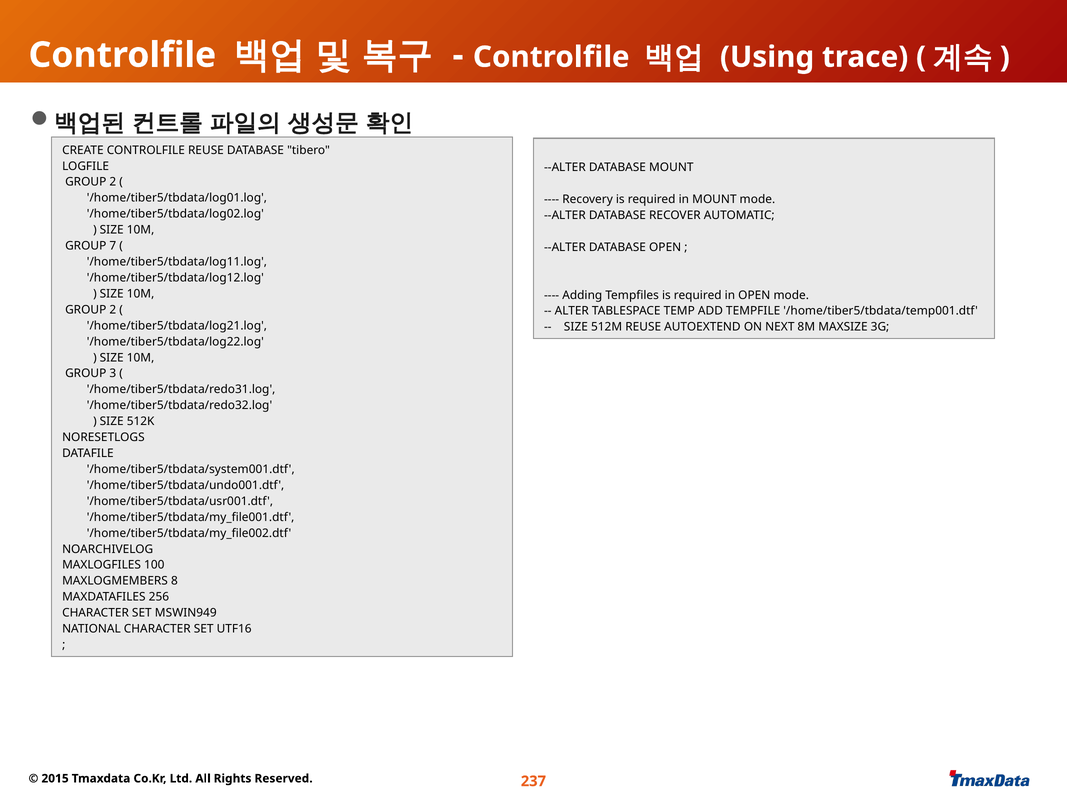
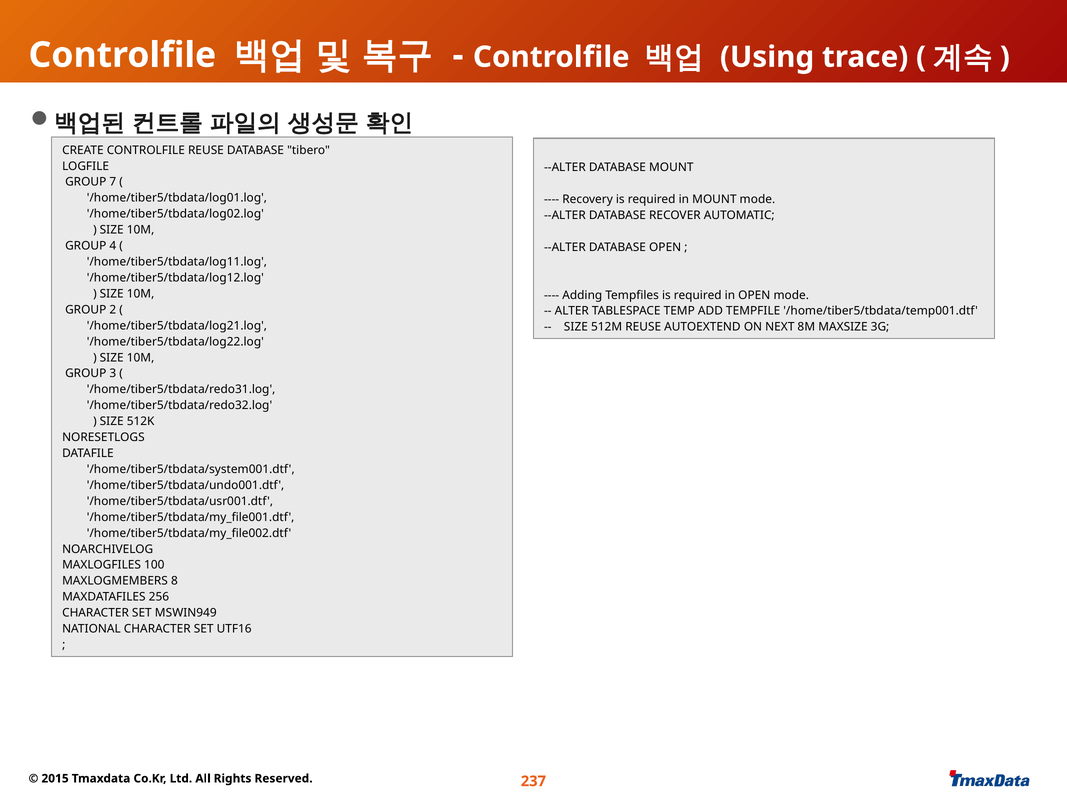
2: 2 -> 7 (113, 182)
7: 7 -> 4 (113, 246)
